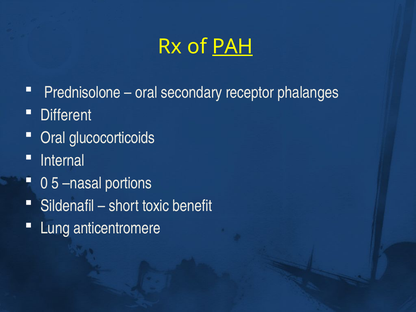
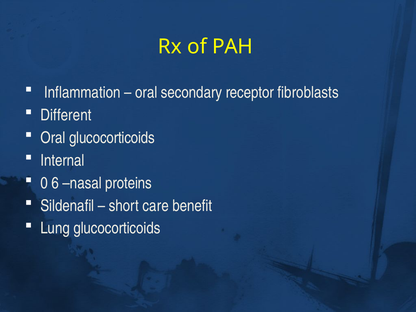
PAH underline: present -> none (233, 47)
Prednisolone: Prednisolone -> Inflammation (82, 93)
phalanges: phalanges -> fibroblasts (308, 93)
5: 5 -> 6 (55, 183)
portions: portions -> proteins (129, 183)
toxic: toxic -> care (156, 206)
Lung anticentromere: anticentromere -> glucocorticoids (117, 228)
